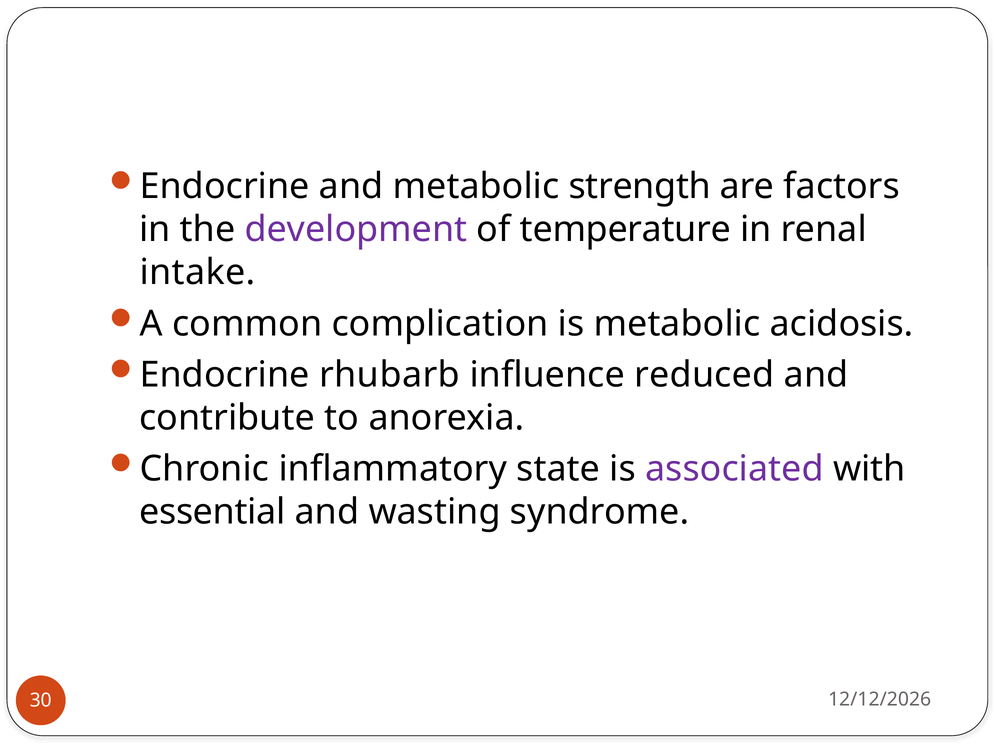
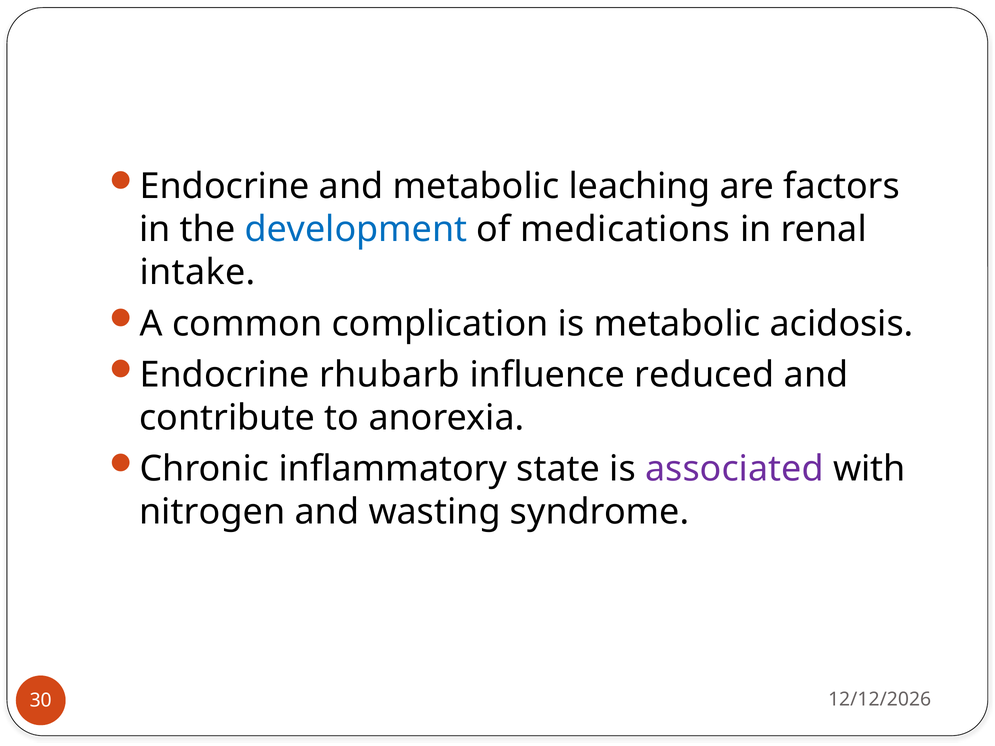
strength: strength -> leaching (640, 187)
development colour: purple -> blue (356, 230)
temperature: temperature -> medications (625, 230)
essential: essential -> nitrogen (212, 512)
